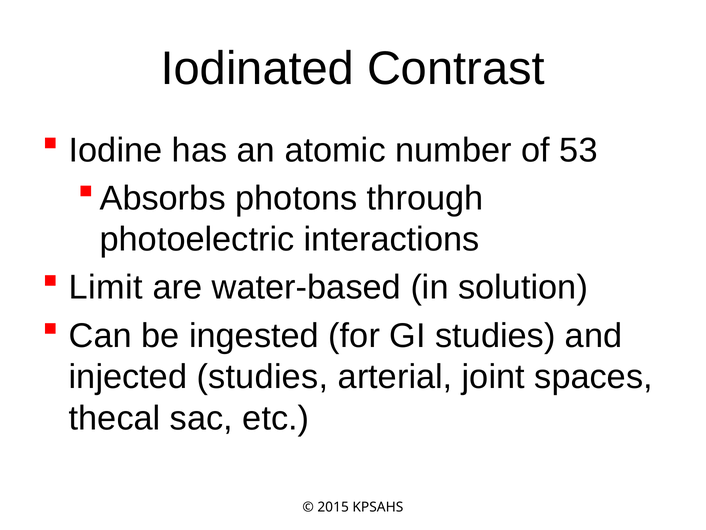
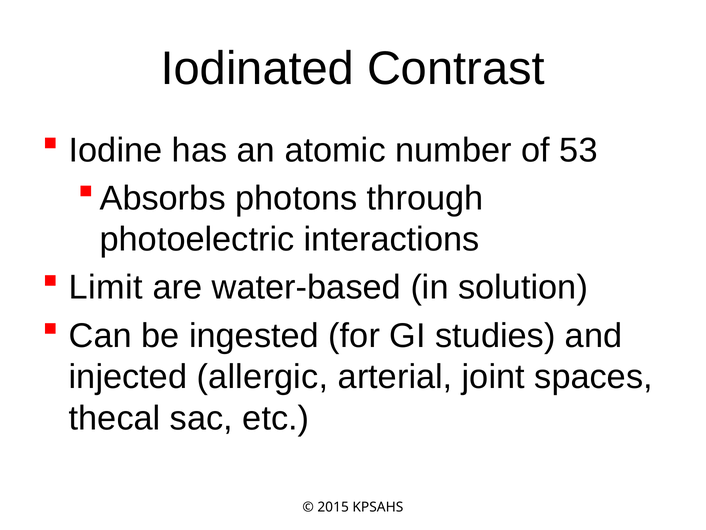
injected studies: studies -> allergic (262, 377)
